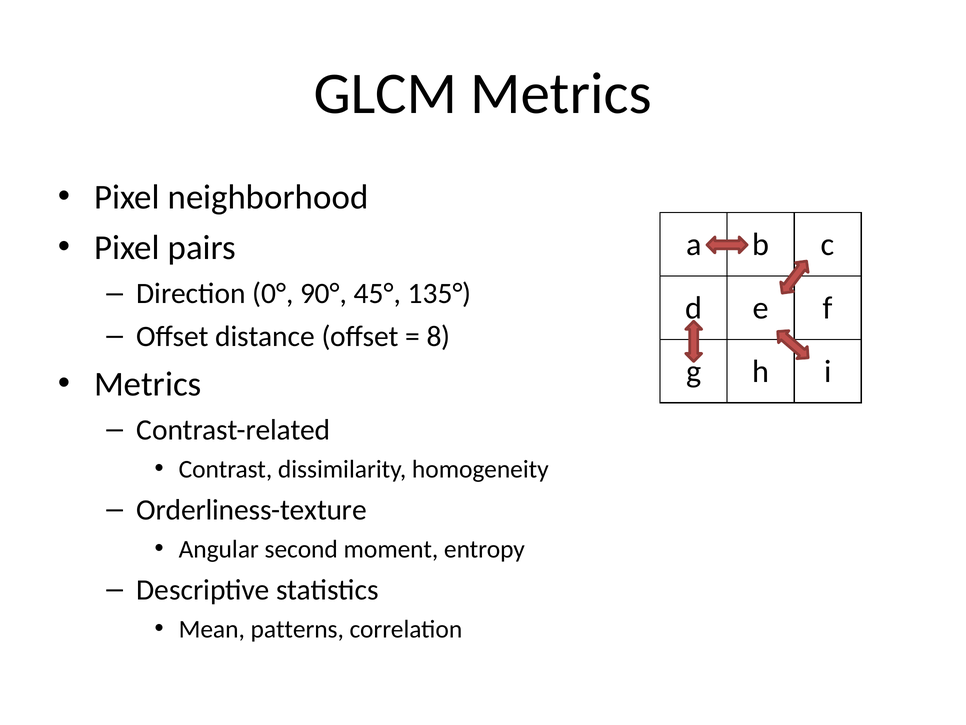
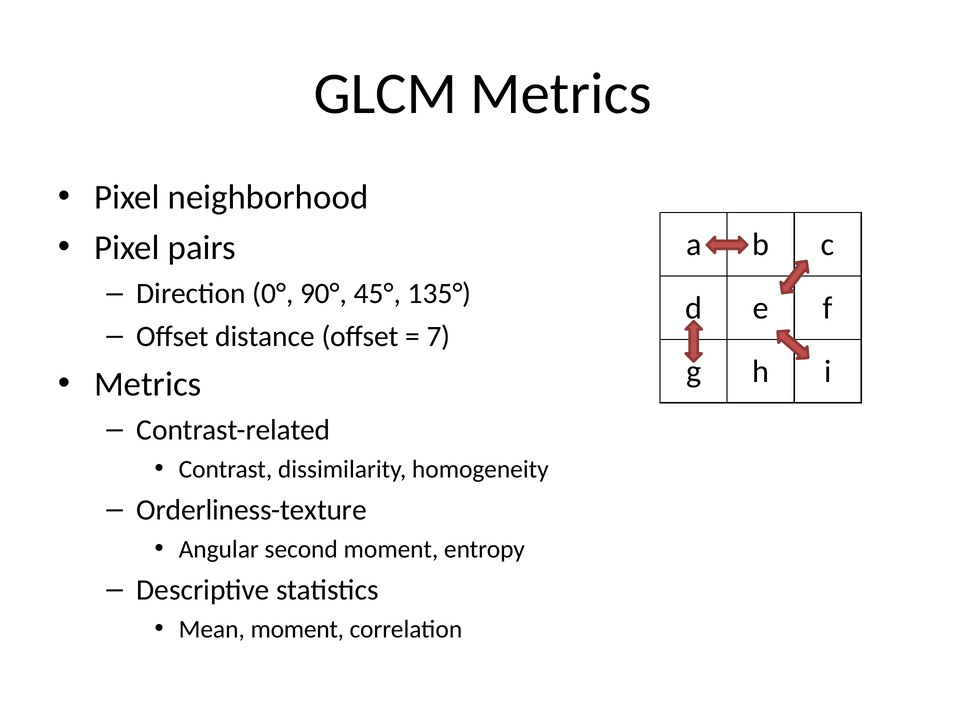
8: 8 -> 7 (438, 336)
Mean patterns: patterns -> moment (297, 629)
